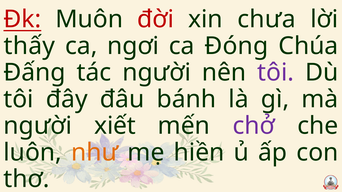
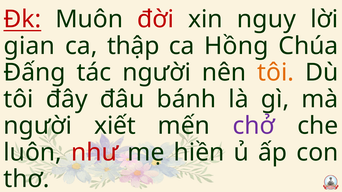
chưa: chưa -> nguy (266, 19)
thấy: thấy -> gian (29, 46)
ngơi: ngơi -> thập (133, 46)
Đóng: Đóng -> Hồng (236, 46)
tôi colour: purple -> orange (276, 73)
như colour: orange -> red (95, 153)
